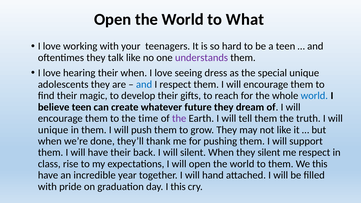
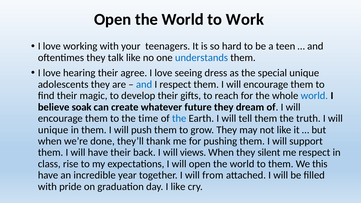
What: What -> Work (245, 20)
understands colour: purple -> blue (201, 58)
their when: when -> agree (134, 73)
believe teen: teen -> soak (82, 107)
the colour: purple -> blue (179, 118)
will silent: silent -> views (193, 153)
hand: hand -> from (213, 175)
I this: this -> like (178, 187)
